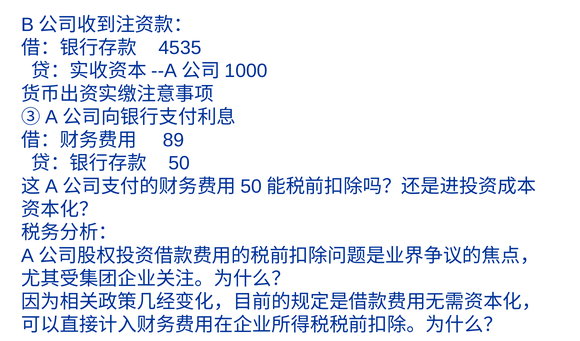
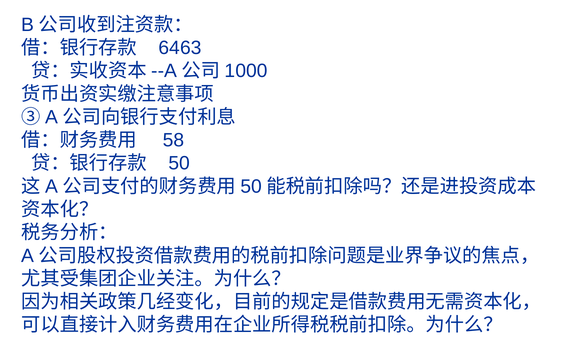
4535: 4535 -> 6463 (180, 48)
89: 89 -> 58 (174, 140)
